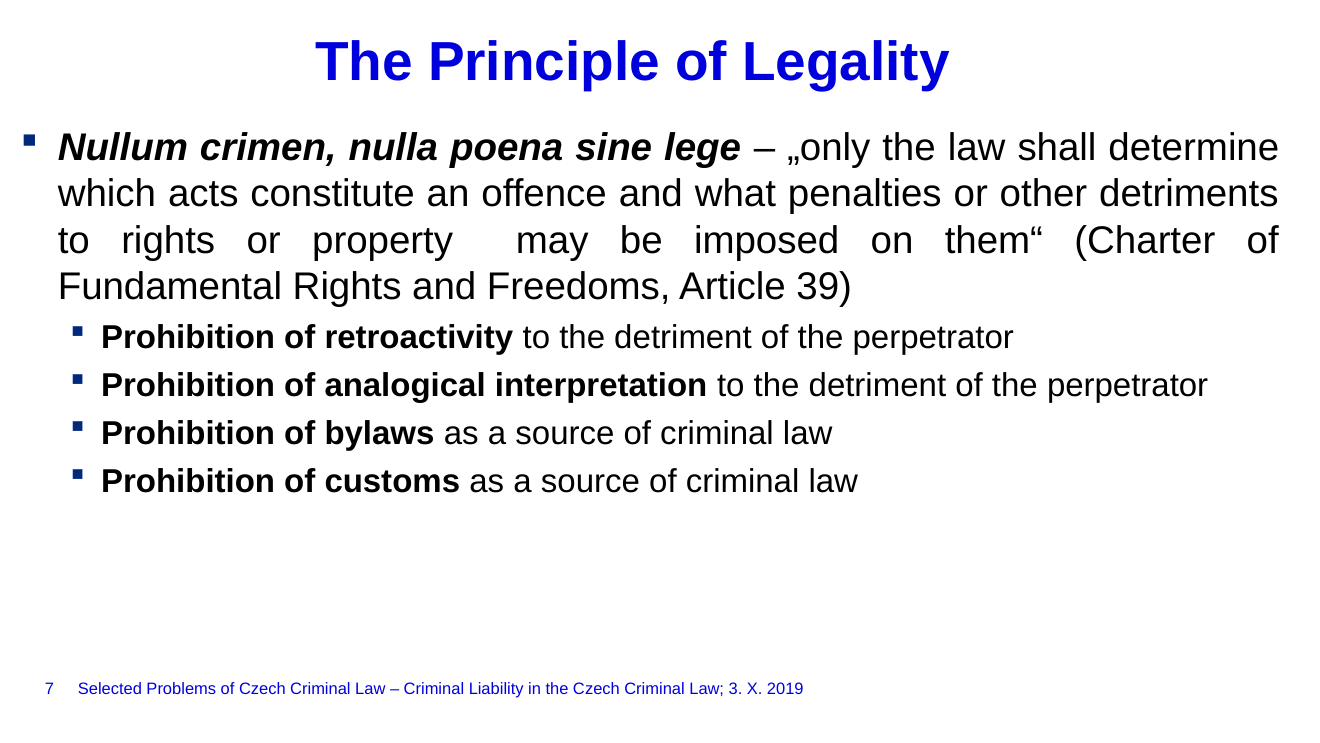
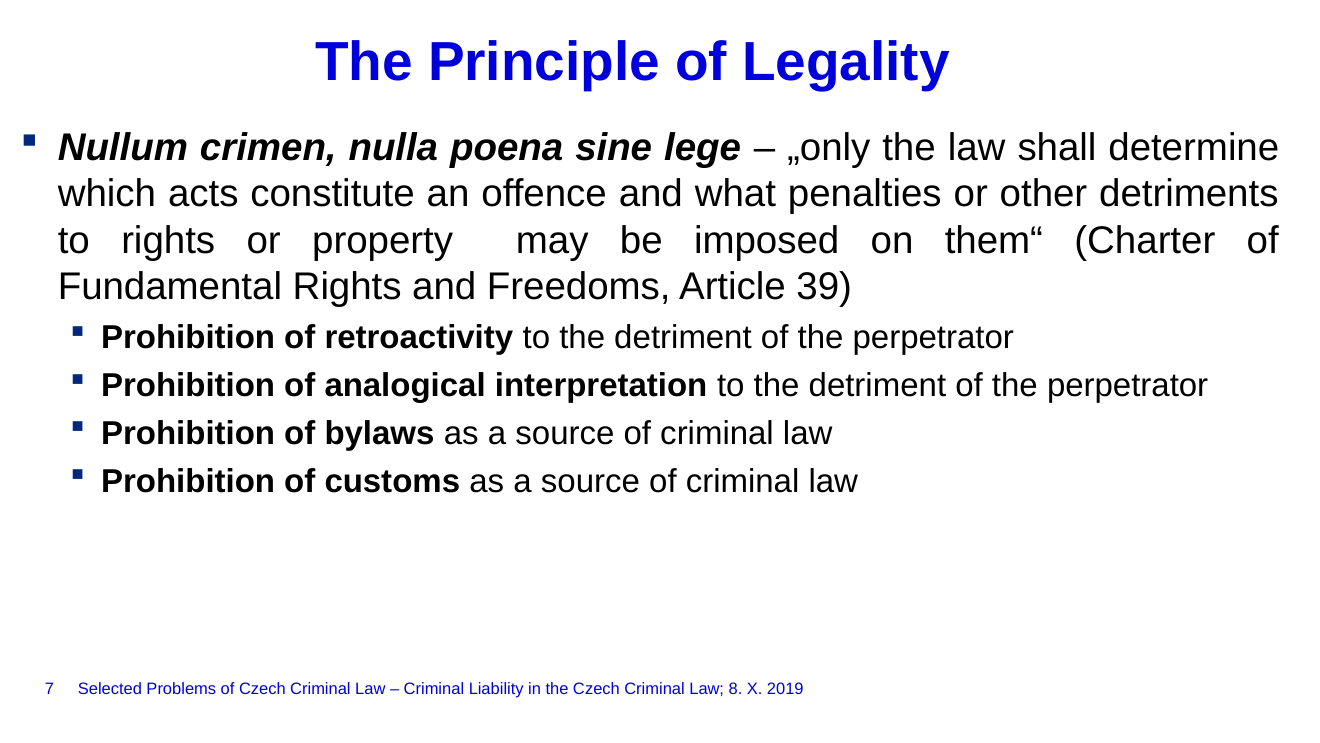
3: 3 -> 8 (736, 689)
